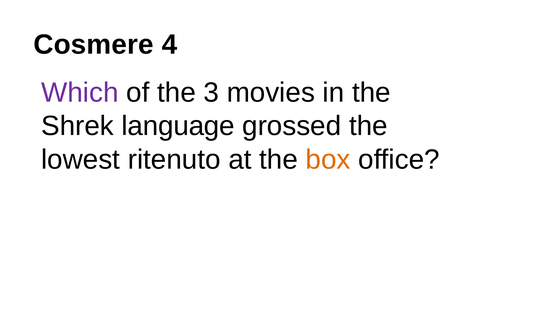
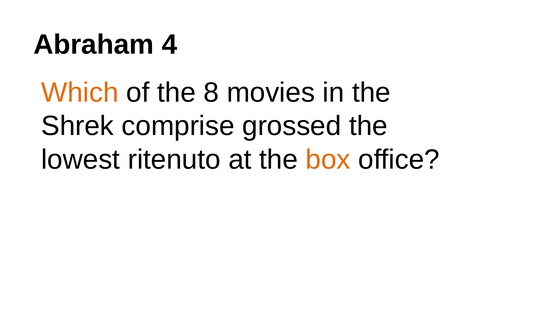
Cosmere: Cosmere -> Abraham (94, 44)
Which colour: purple -> orange (80, 92)
3: 3 -> 8 (211, 92)
language: language -> comprise (178, 126)
